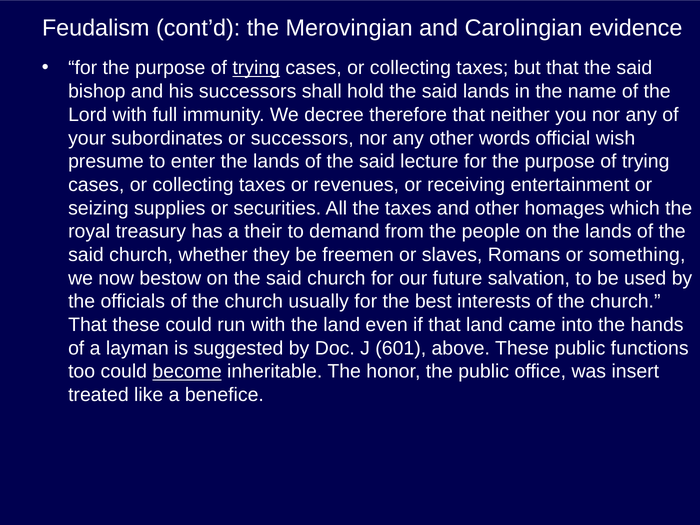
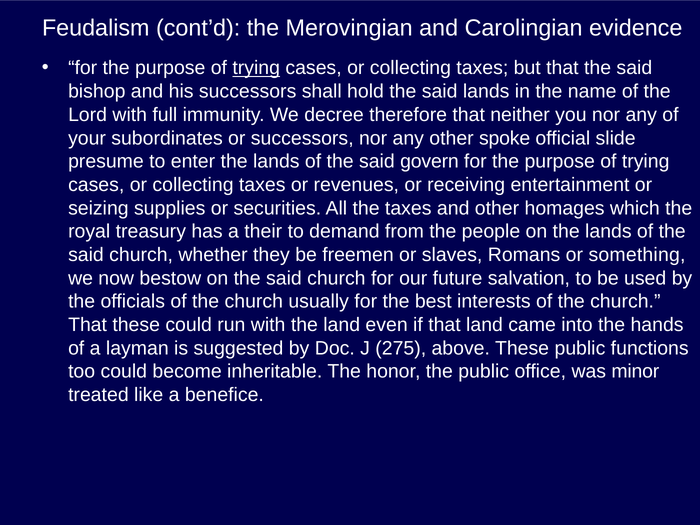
words: words -> spoke (505, 138)
wish: wish -> slide (616, 138)
lecture: lecture -> govern (429, 161)
601: 601 -> 275 (401, 348)
become underline: present -> none (187, 372)
insert: insert -> minor (635, 372)
